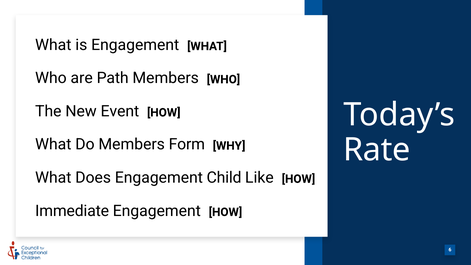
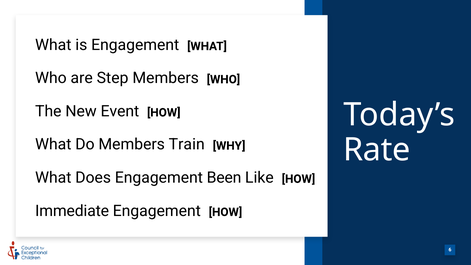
Path: Path -> Step (113, 78)
Form: Form -> Train (187, 144)
Child: Child -> Been (224, 178)
